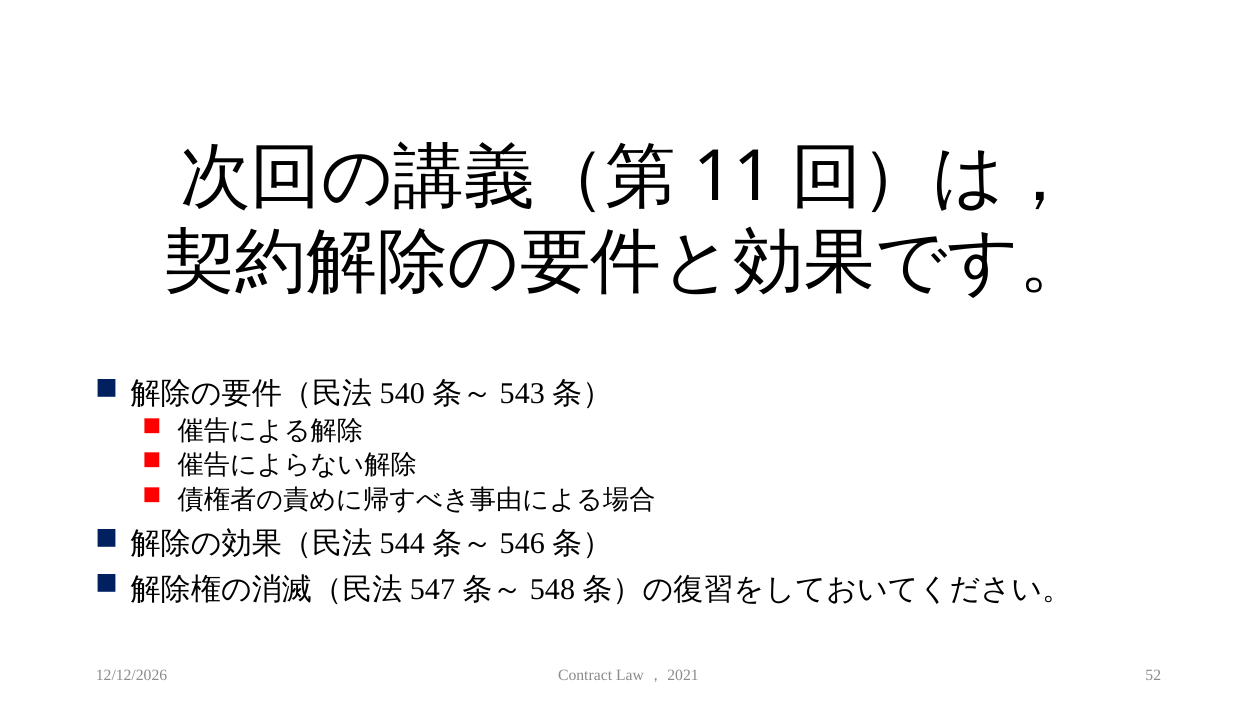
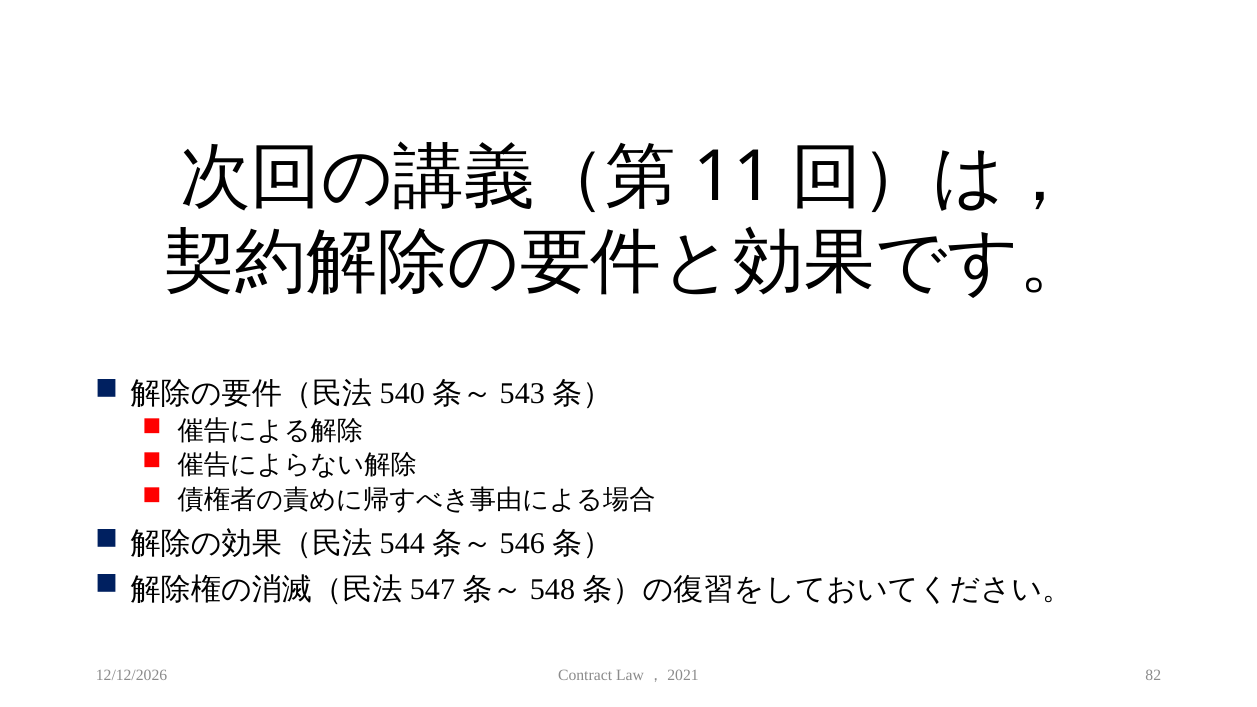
52: 52 -> 82 (1153, 675)
